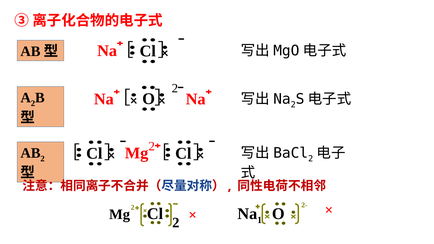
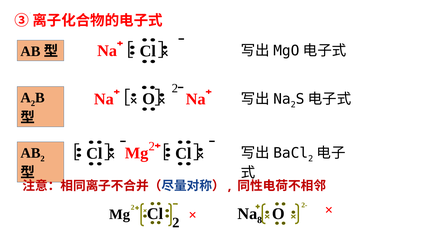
1: 1 -> 8 (260, 220)
